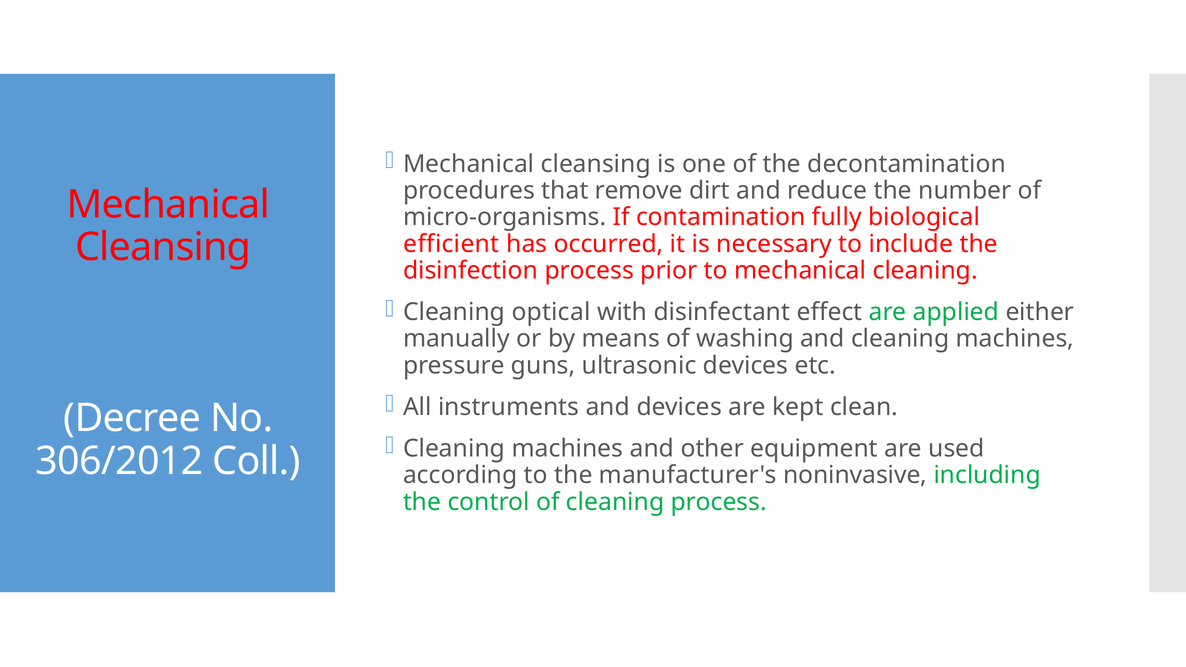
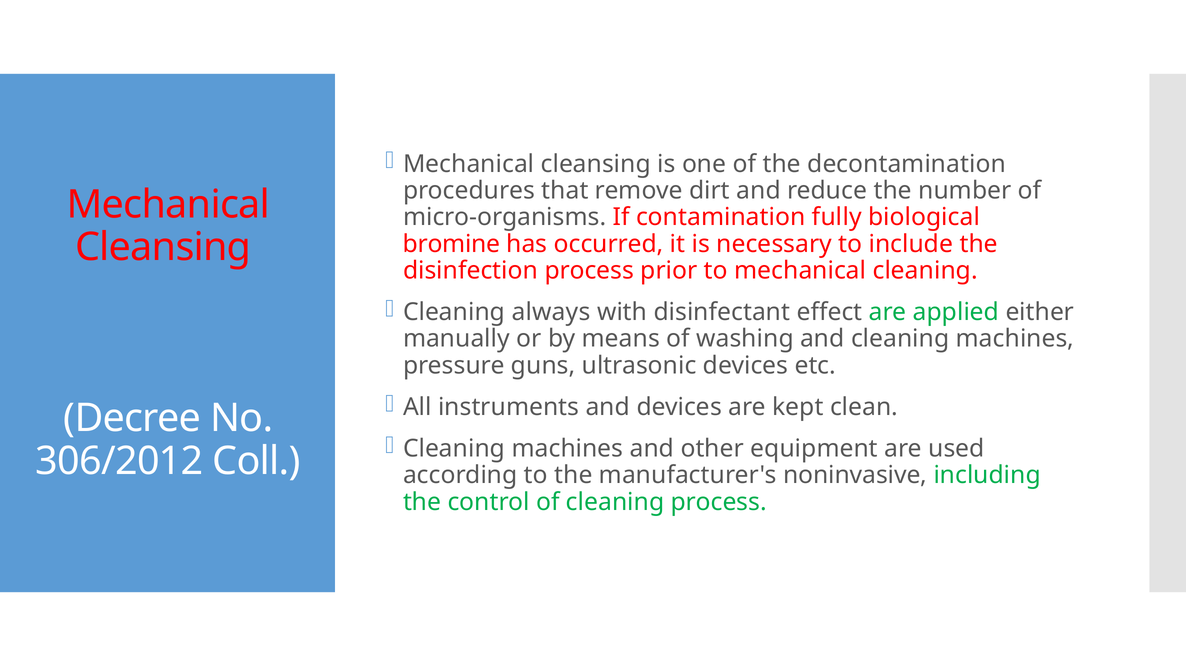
efficient: efficient -> bromine (452, 244)
optical: optical -> always (551, 312)
